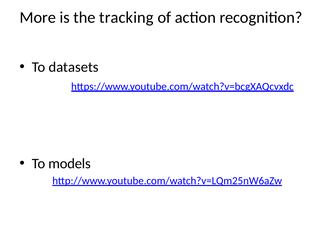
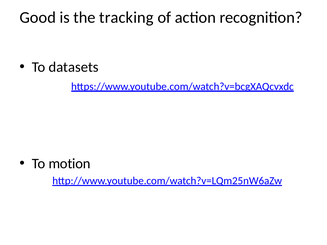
More: More -> Good (38, 17)
models: models -> motion (70, 164)
